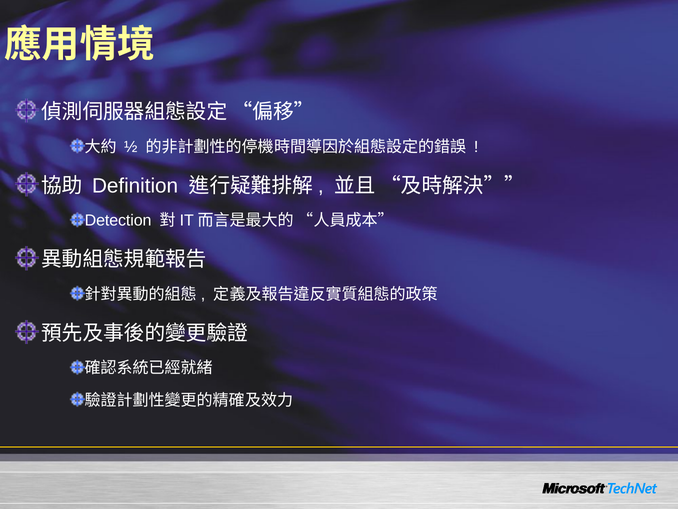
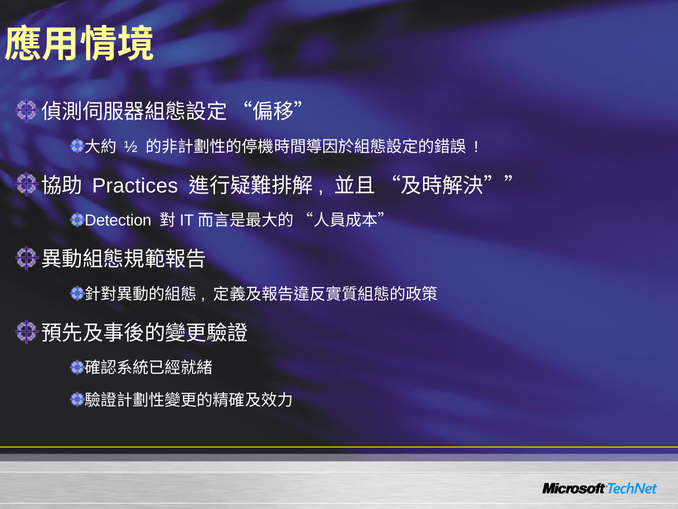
Definition: Definition -> Practices (135, 186)
